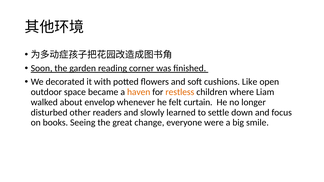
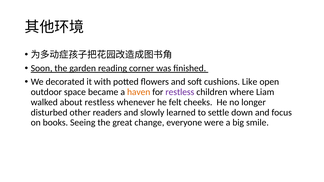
restless colour: orange -> purple (180, 92)
about envelop: envelop -> restless (100, 102)
curtain: curtain -> cheeks (198, 102)
